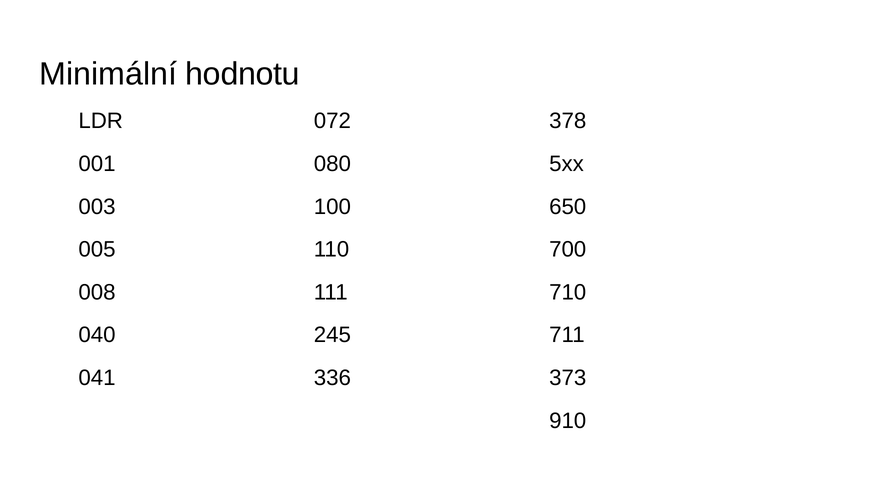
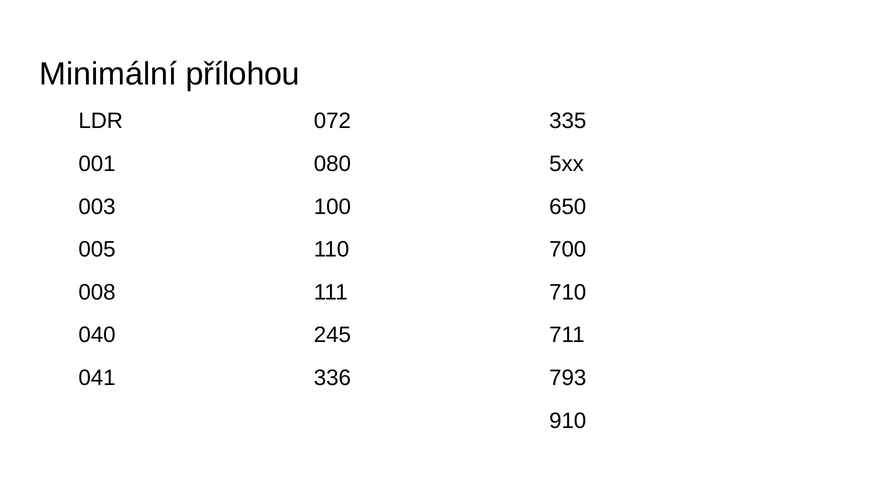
hodnotu: hodnotu -> přílohou (243, 74)
378: 378 -> 335 (568, 121)
373: 373 -> 793 (568, 378)
